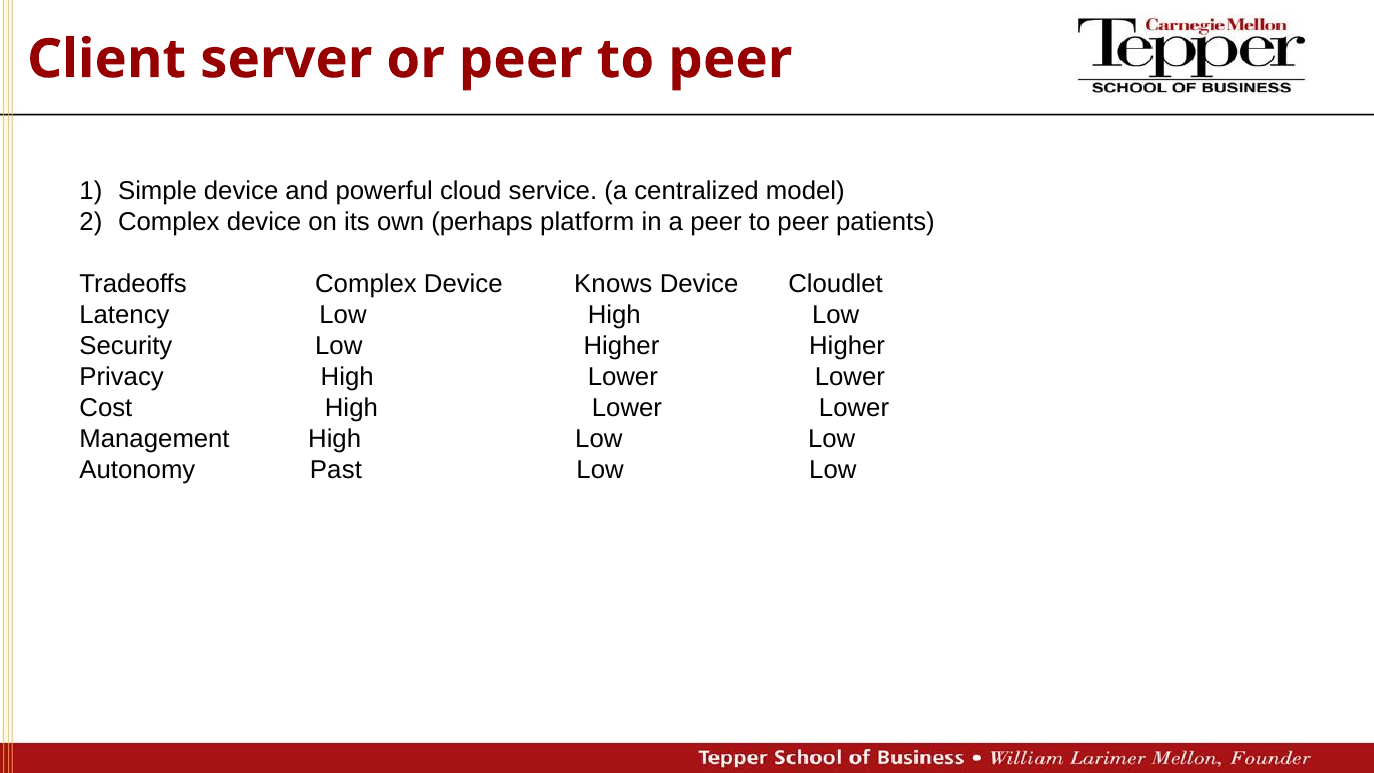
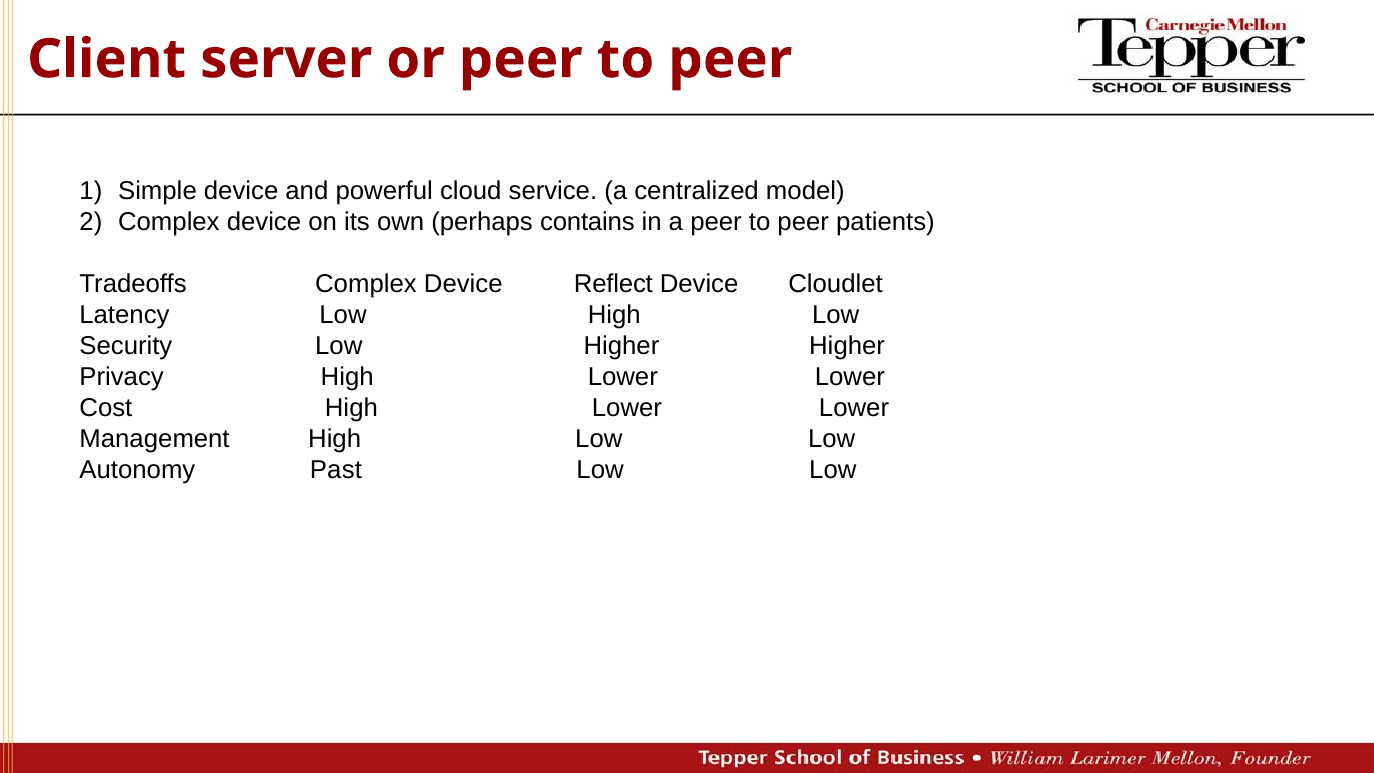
platform: platform -> contains (587, 222)
Knows: Knows -> Reflect (613, 284)
